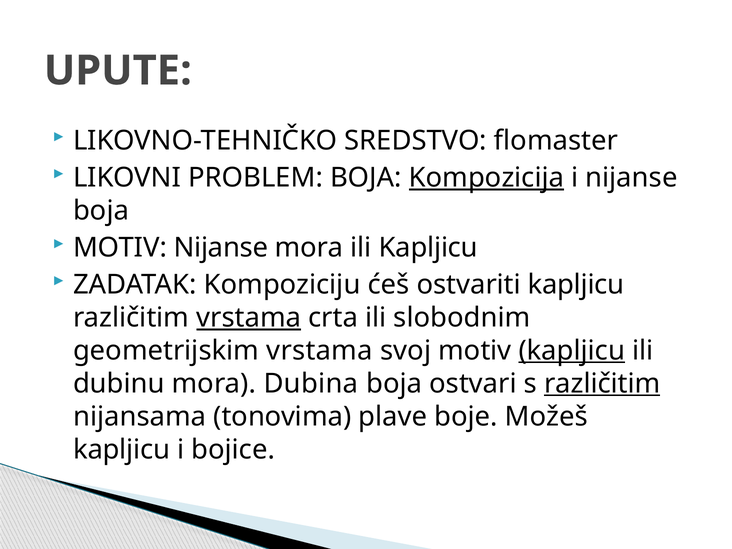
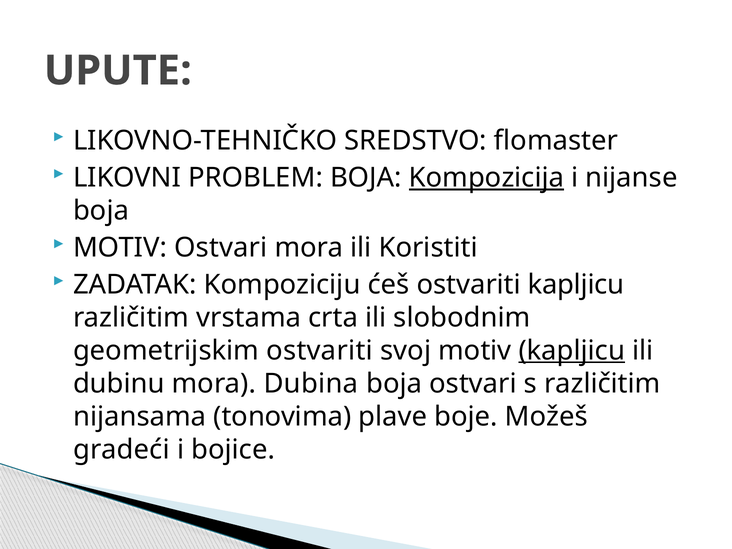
MOTIV Nijanse: Nijanse -> Ostvari (221, 248)
ili Kapljicu: Kapljicu -> Koristiti (428, 248)
vrstama underline: present -> none (249, 318)
geometrijskim vrstama: vrstama -> ostvariti (320, 351)
različitim underline: present -> none (602, 384)
kapljicu: kapljicu -> gradeći (121, 450)
